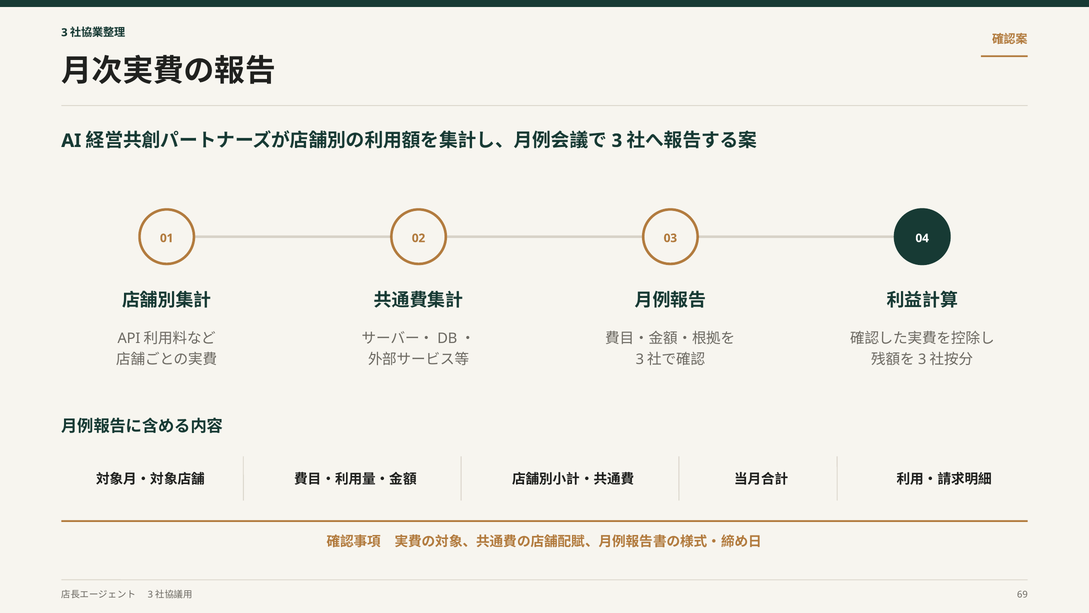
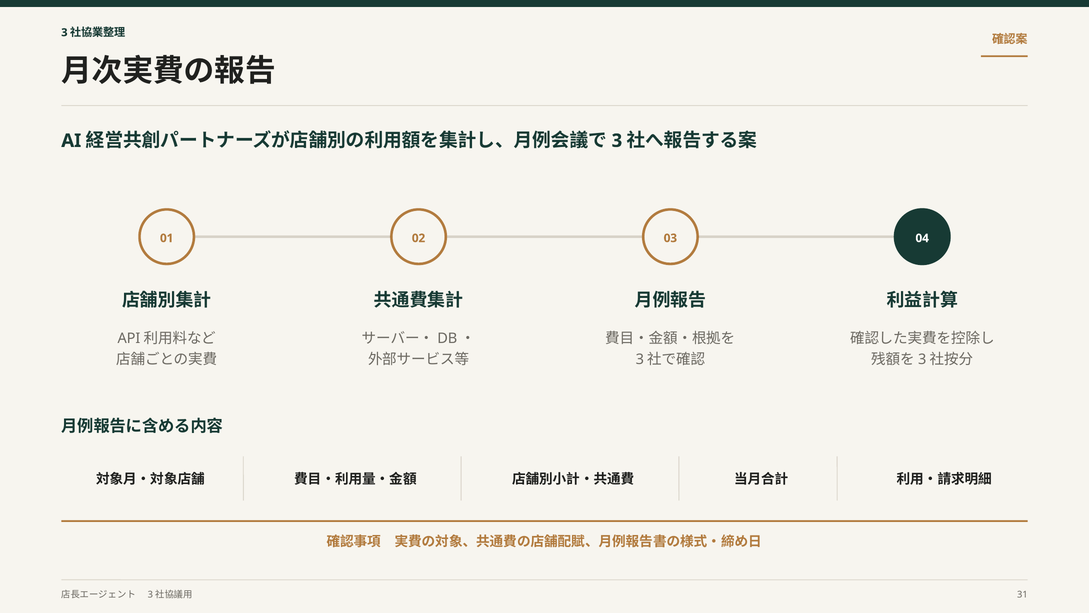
69: 69 -> 31 (1022, 594)
